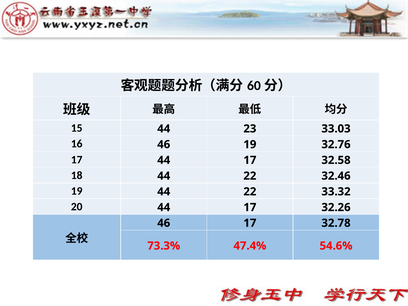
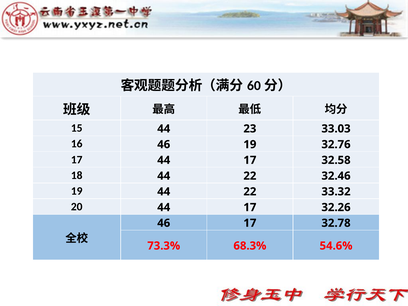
47.4%: 47.4% -> 68.3% (250, 246)
